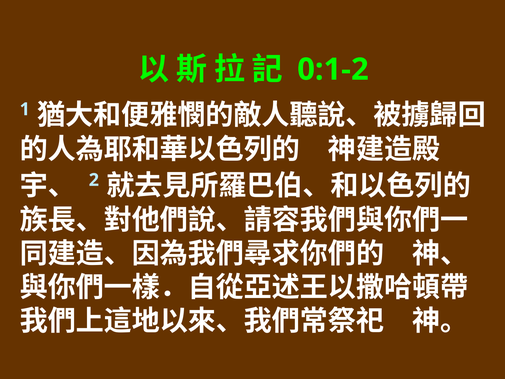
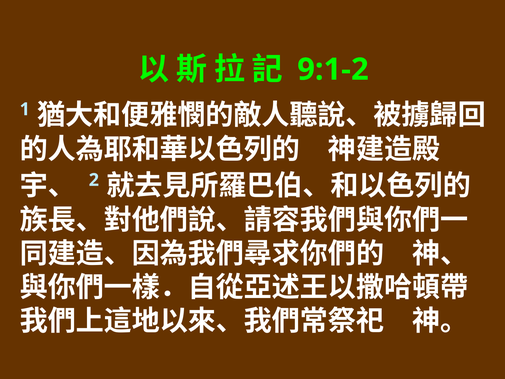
0:1-2: 0:1-2 -> 9:1-2 (333, 69)
